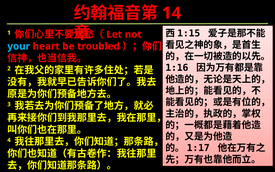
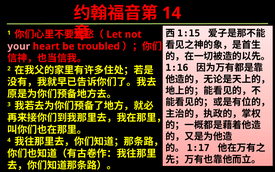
your colour: light blue -> pink (19, 46)
